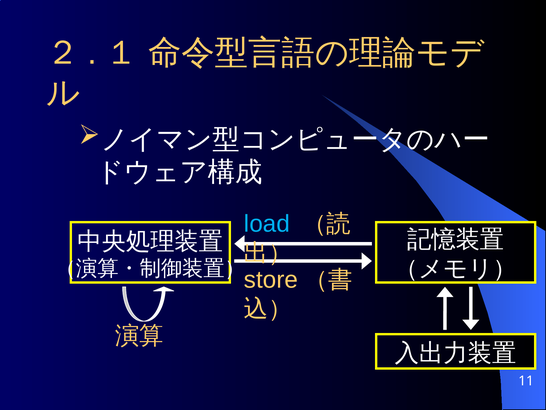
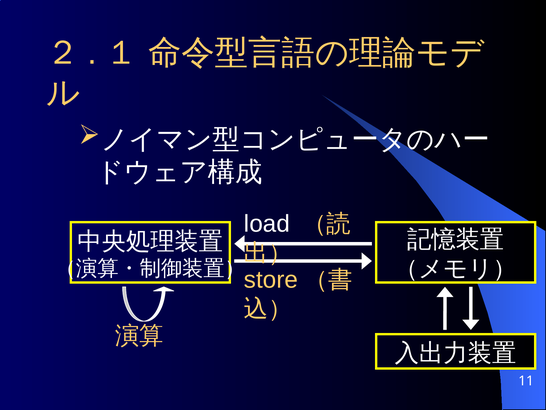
load colour: light blue -> white (267, 224)
